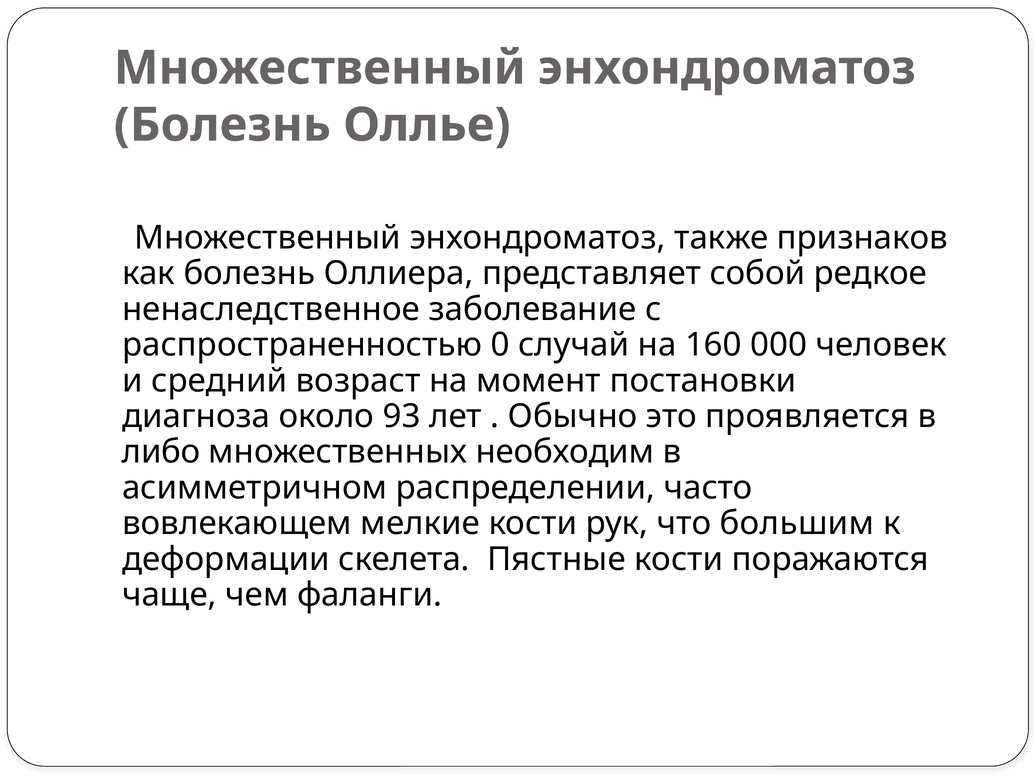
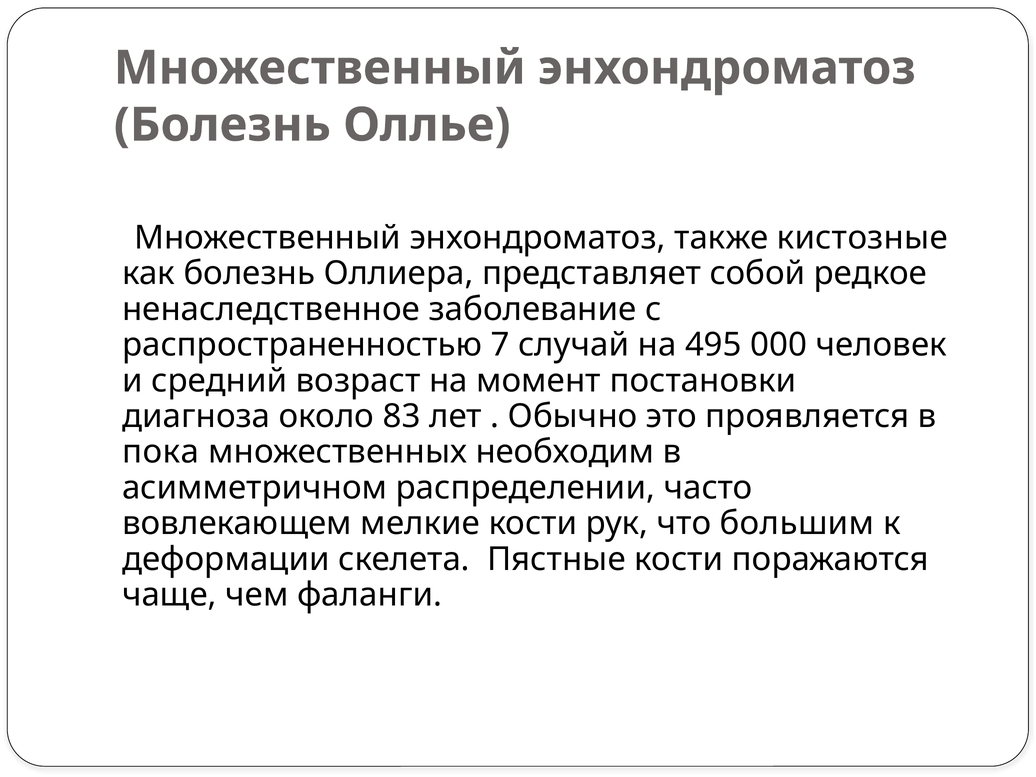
признаков: признаков -> кистозные (862, 238)
0: 0 -> 7 (500, 345)
160: 160 -> 495 (713, 345)
93: 93 -> 83 (402, 416)
либо: либо -> пока (161, 452)
